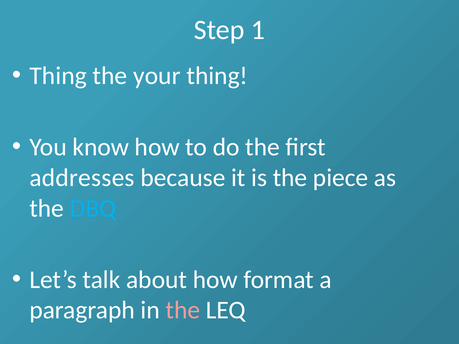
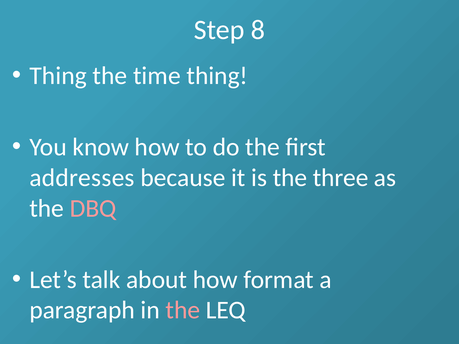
1: 1 -> 8 (258, 30)
your: your -> time (157, 76)
piece: piece -> three (341, 178)
DBQ colour: light blue -> pink (93, 208)
